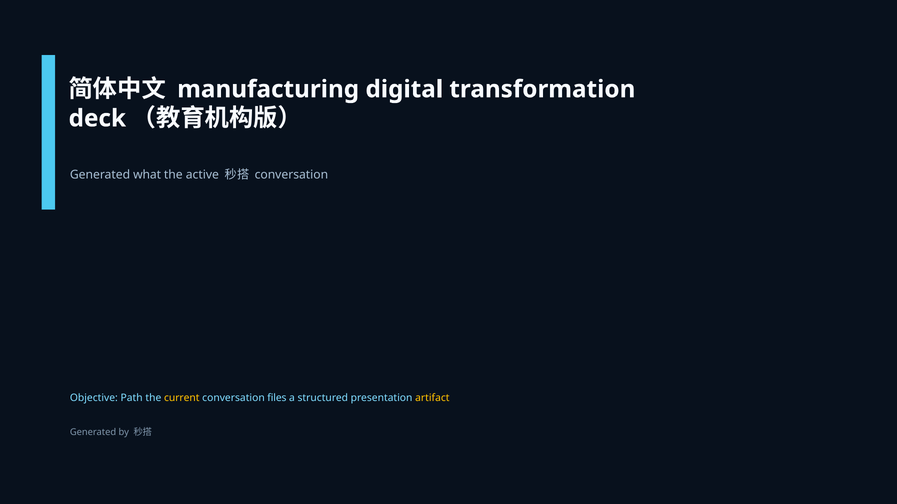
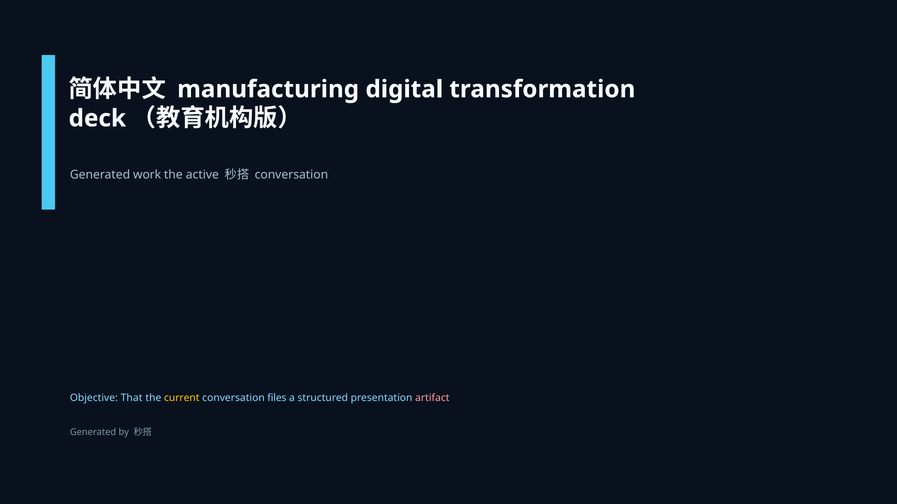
what: what -> work (147, 175)
Path: Path -> That (132, 398)
artifact colour: yellow -> pink (432, 398)
